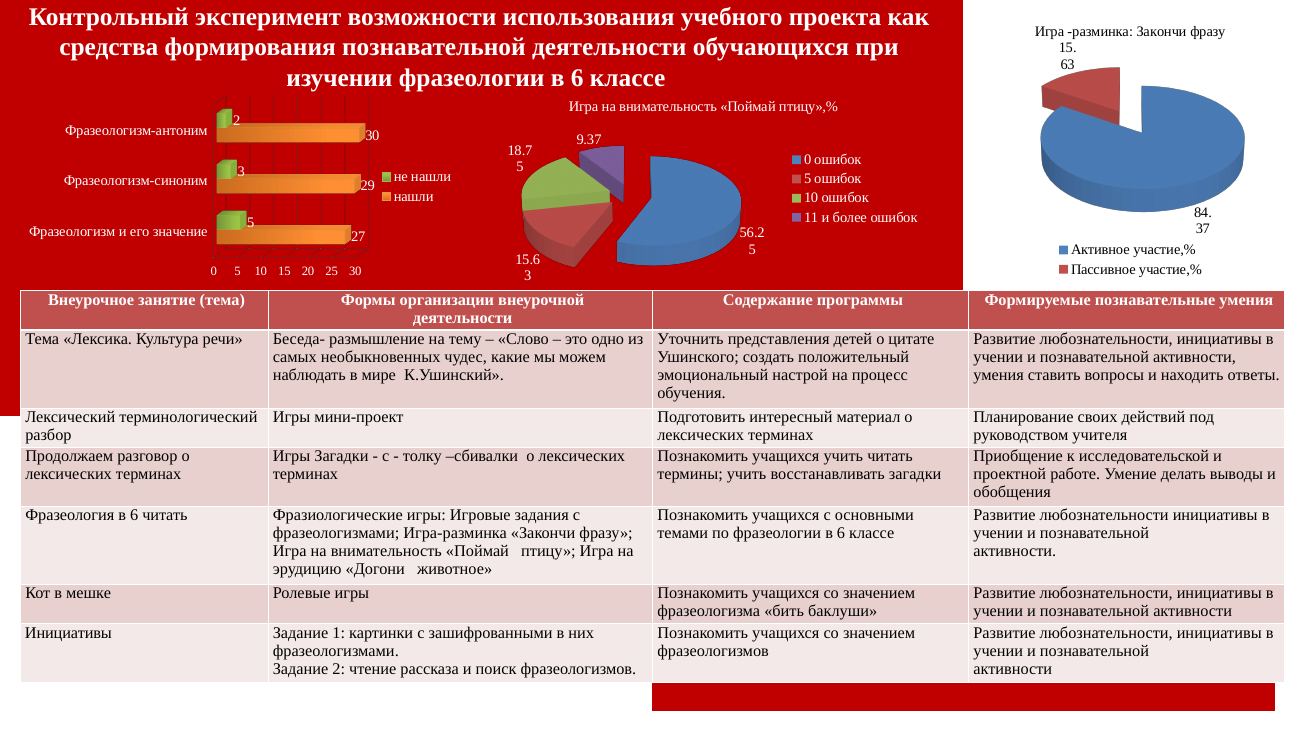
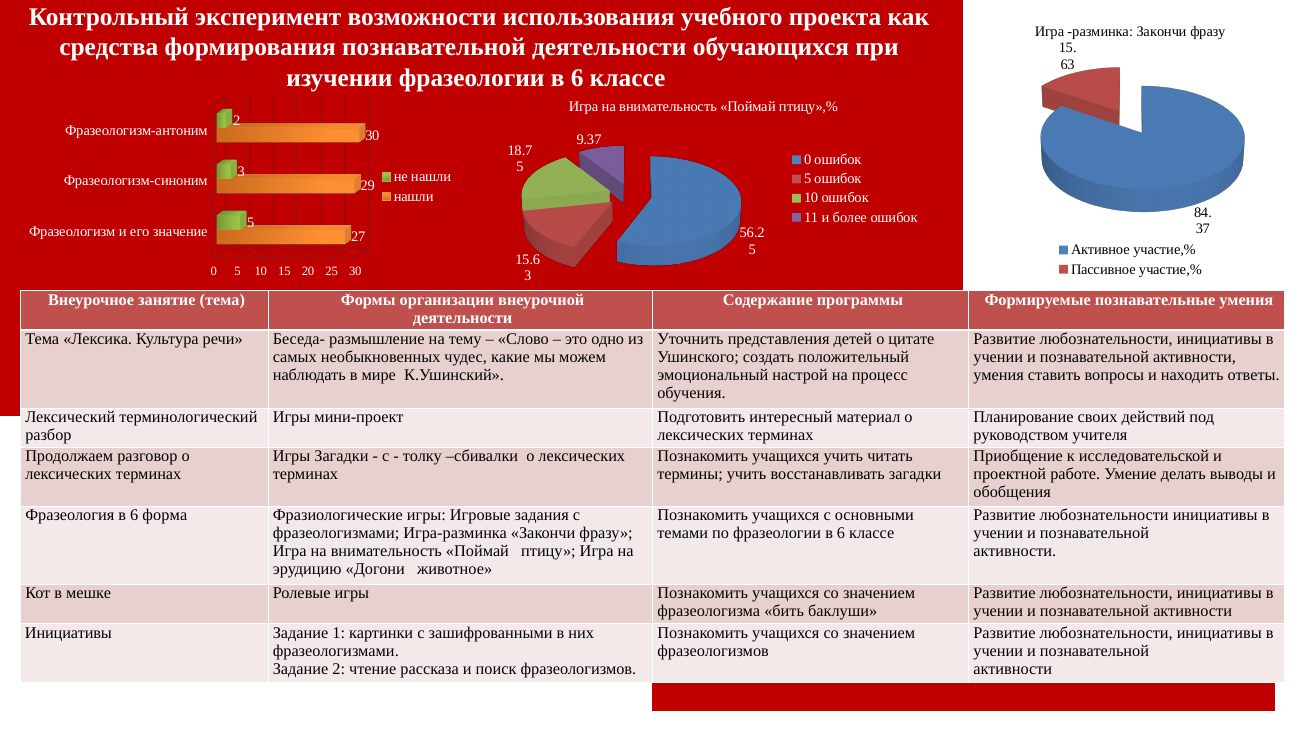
6 читать: читать -> форма (165, 515)
